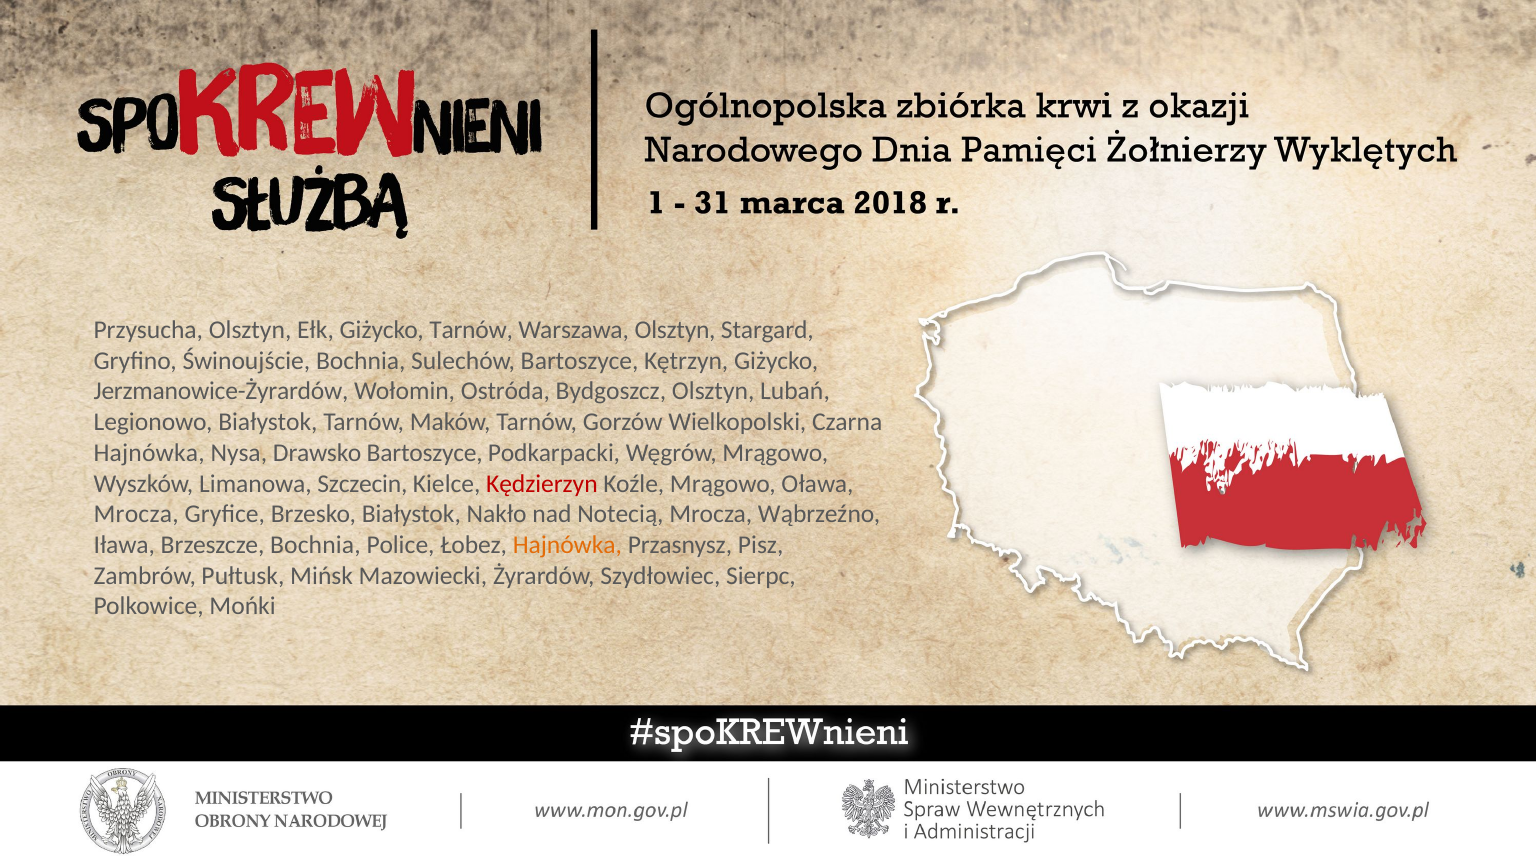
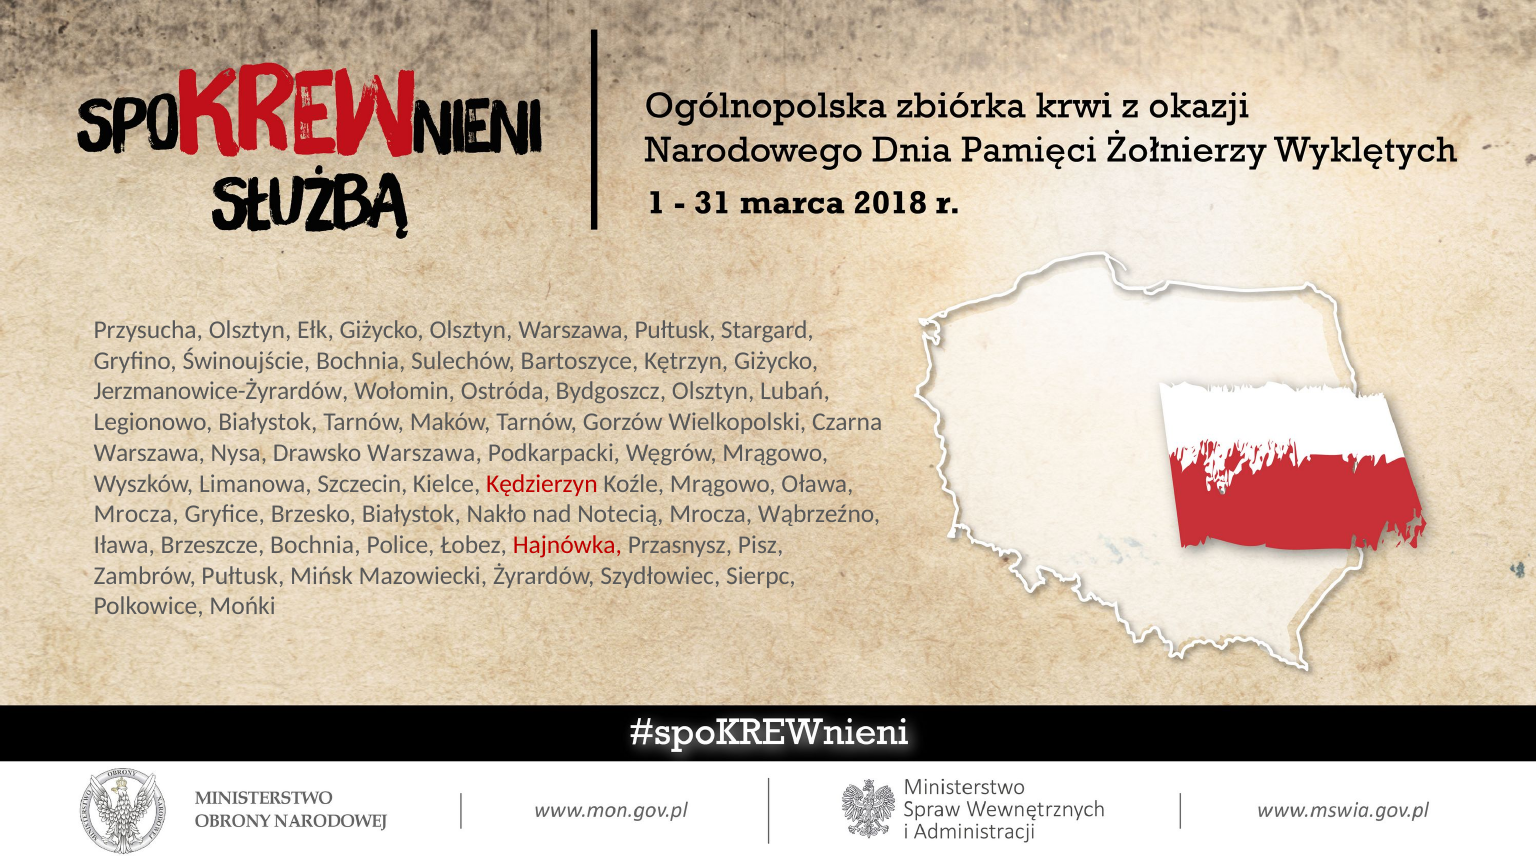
Giżycko Tarnów: Tarnów -> Olsztyn (471, 330)
Warszawa Olsztyn: Olsztyn -> Pułtusk (675, 330)
Hajnówka: Hajnówka -> Warszawa (149, 453)
Drawsko Bartoszyce: Bartoszyce -> Warszawa (425, 453)
Hajnówka colour: orange -> red (567, 545)
